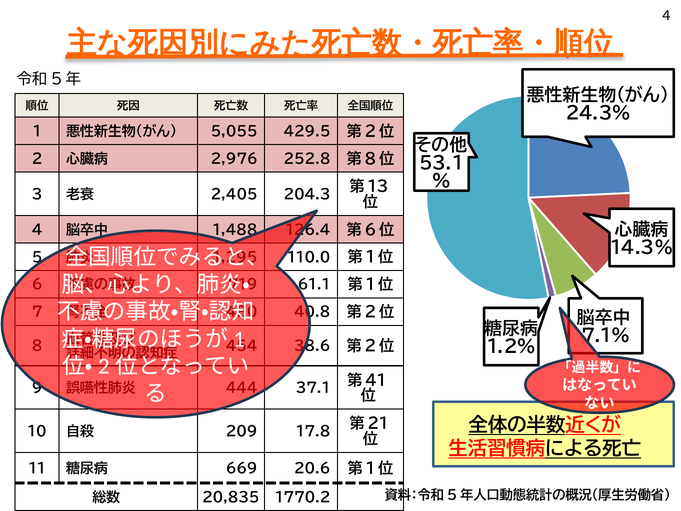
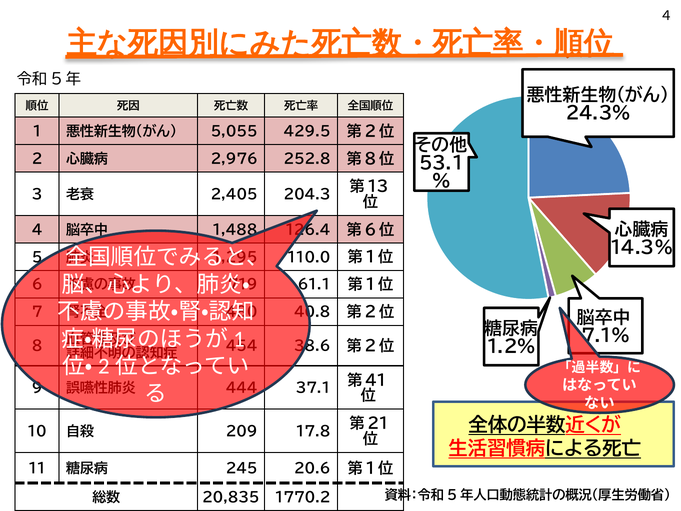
669: 669 -> 245 (242, 468)
